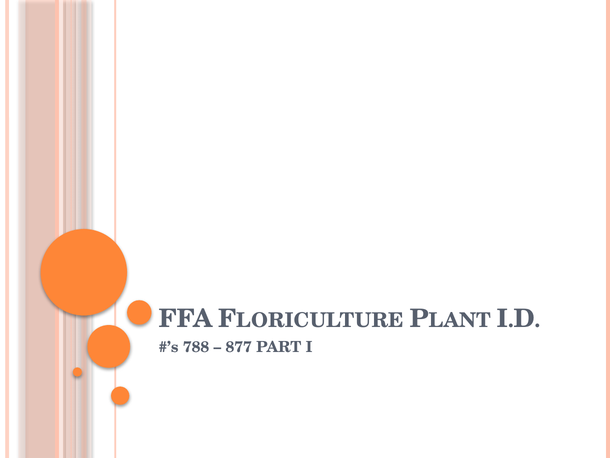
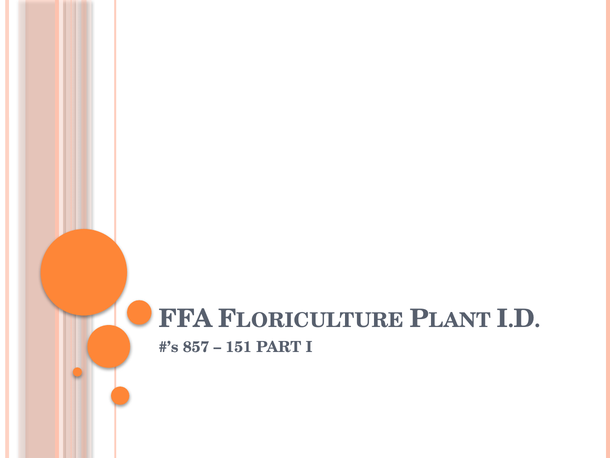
788: 788 -> 857 (196, 347)
877: 877 -> 151 (239, 347)
